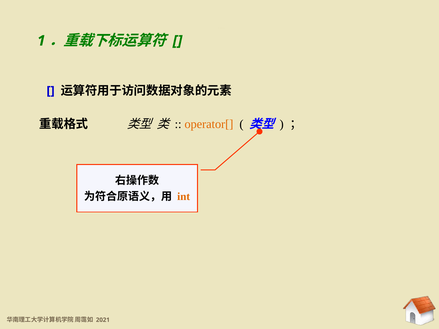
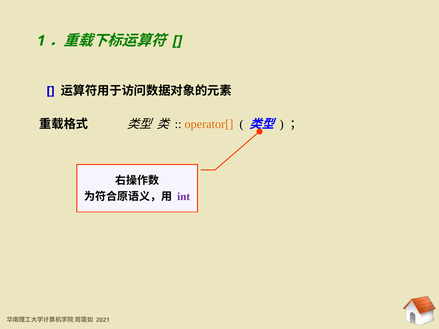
int colour: orange -> purple (184, 197)
